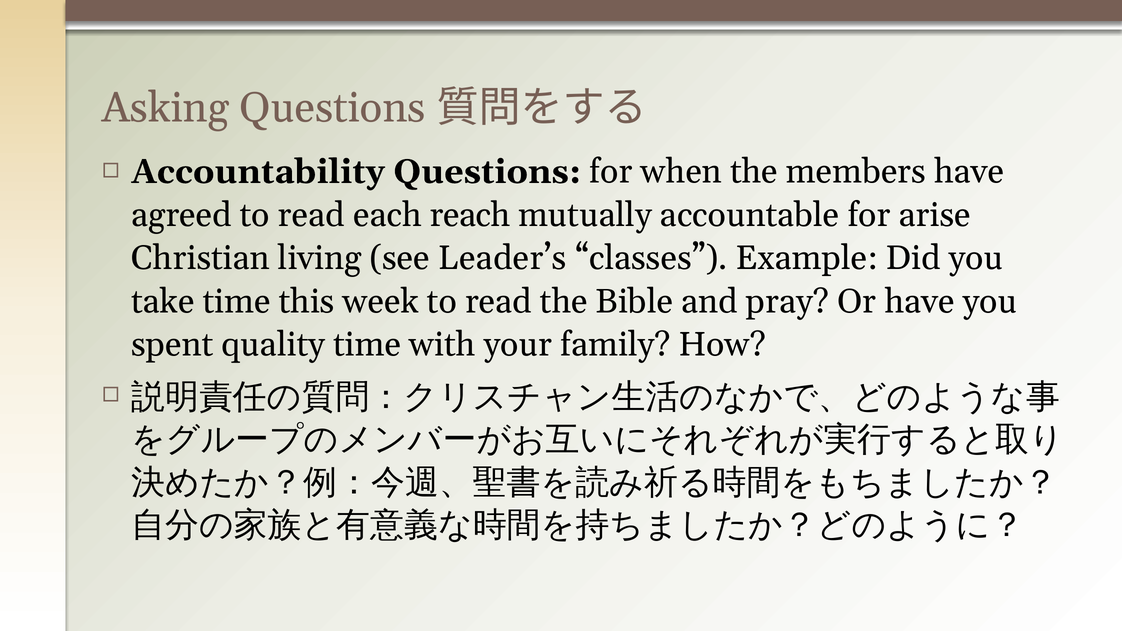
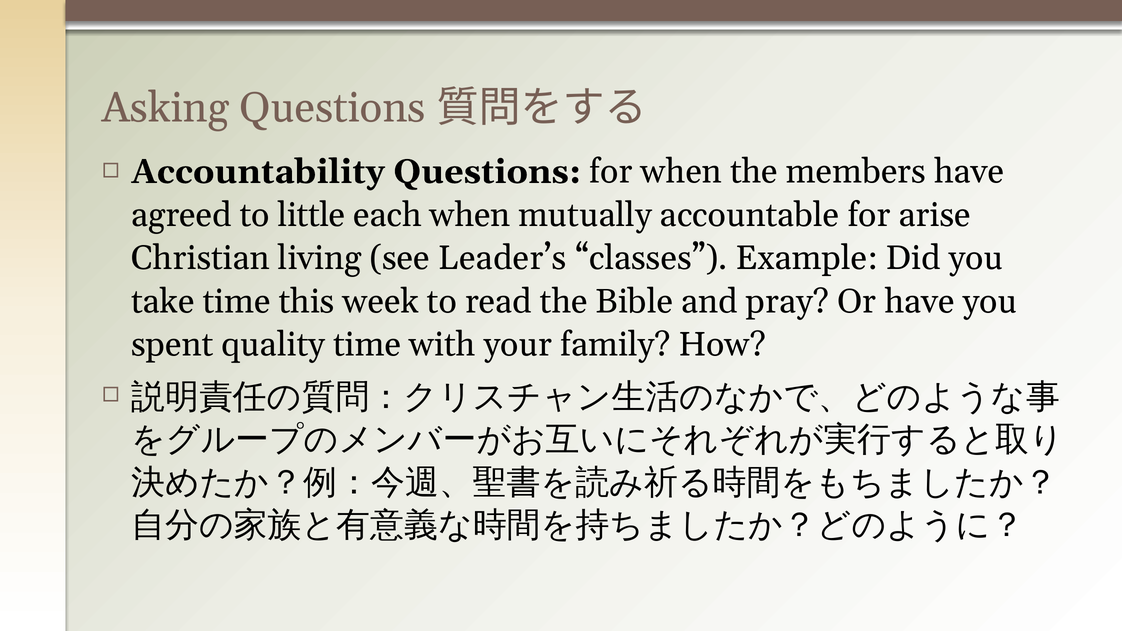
agreed to read: read -> little (312, 215)
each reach: reach -> when (470, 215)
